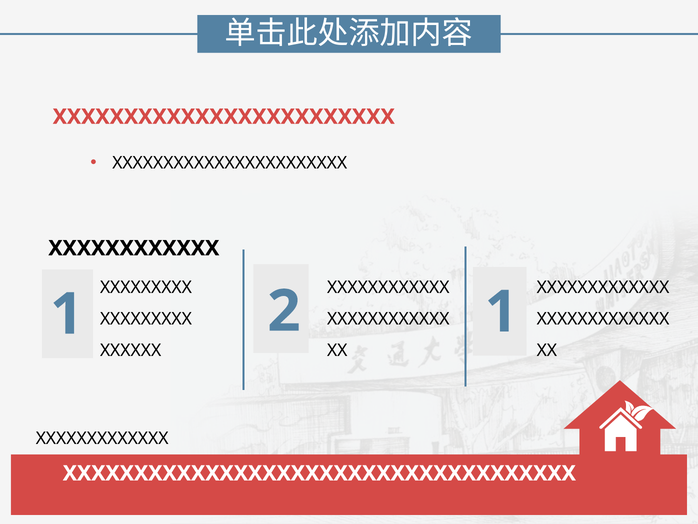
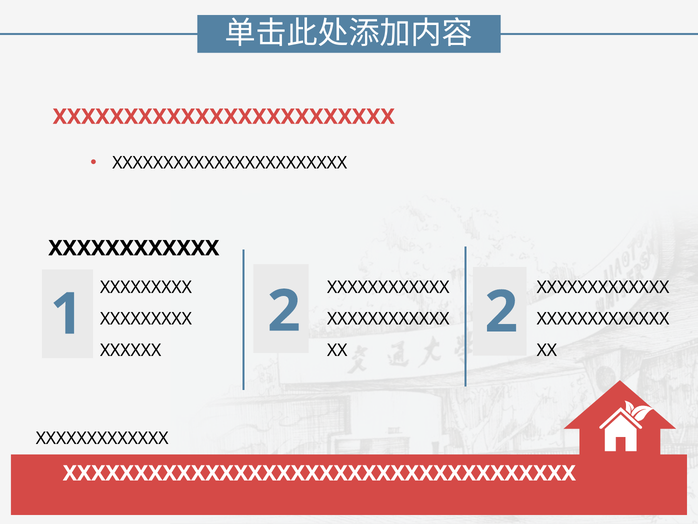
2 1: 1 -> 2 (501, 312)
